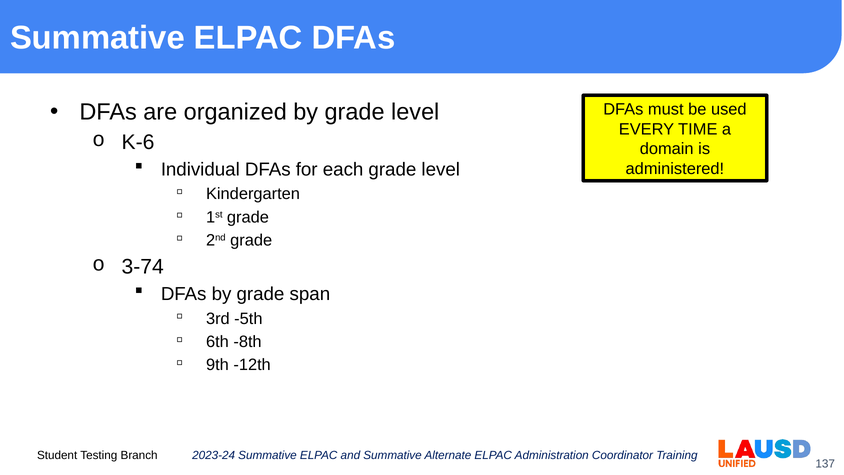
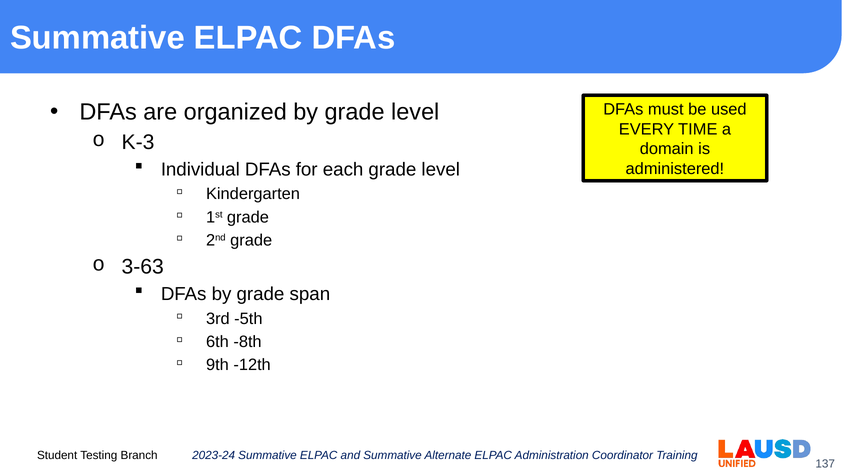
K-6: K-6 -> K-3 (138, 142)
3-74: 3-74 -> 3-63 (143, 267)
